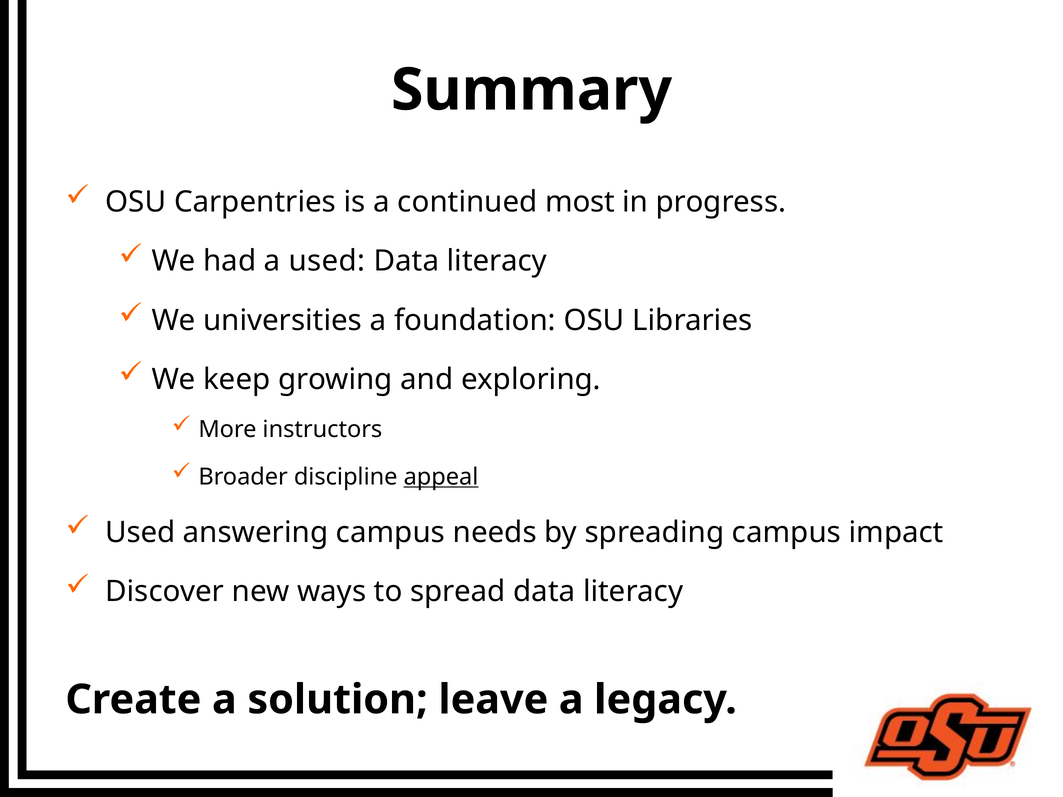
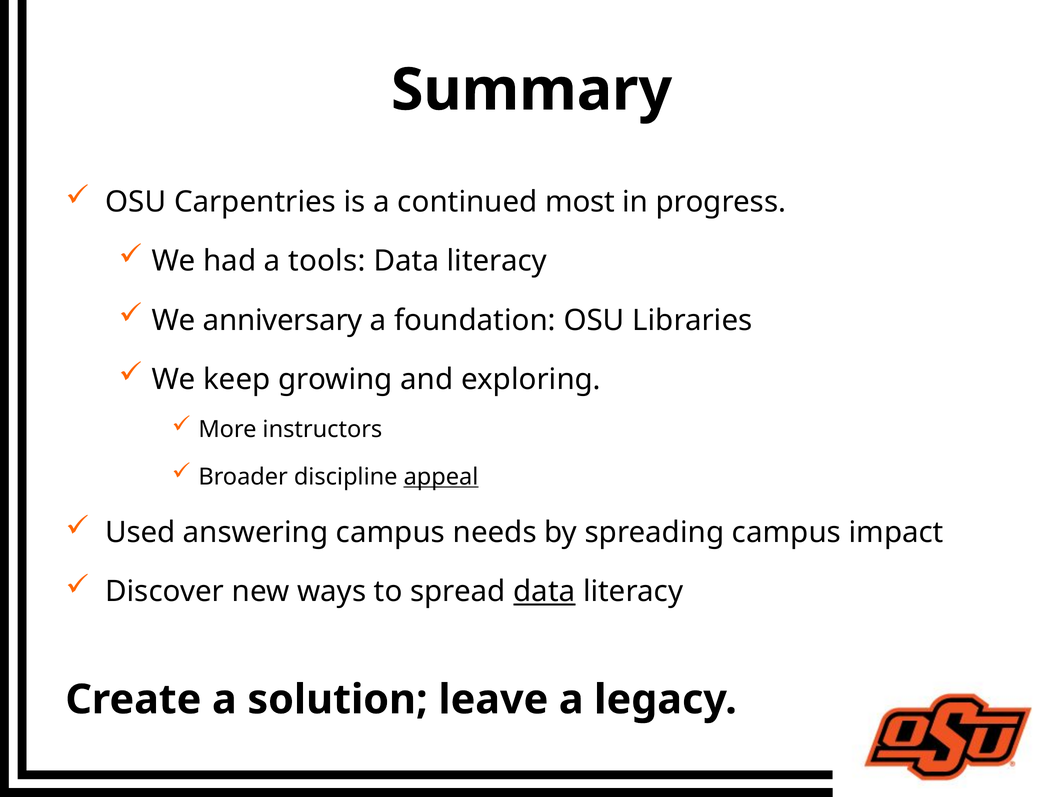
a used: used -> tools (327, 261)
universities: universities -> anniversary (283, 320)
data underline: none -> present (544, 592)
